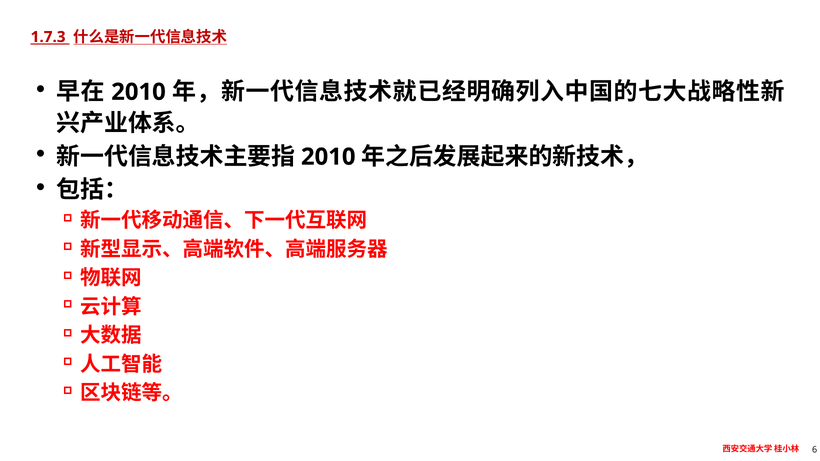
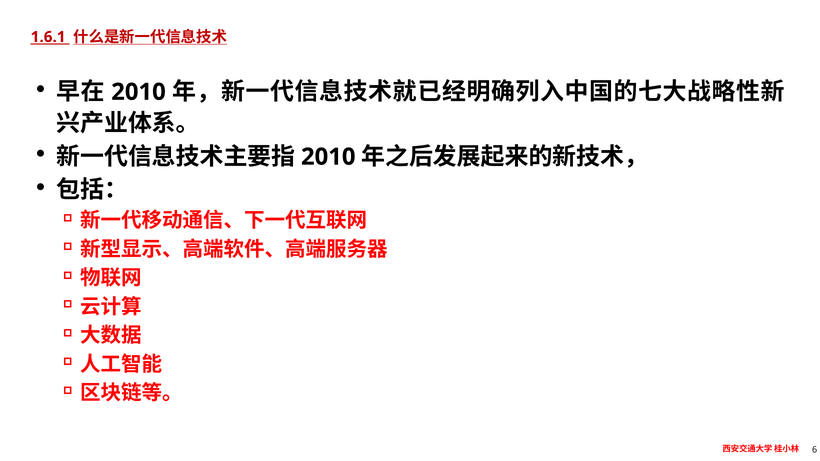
1.7.3: 1.7.3 -> 1.6.1 (48, 37)
